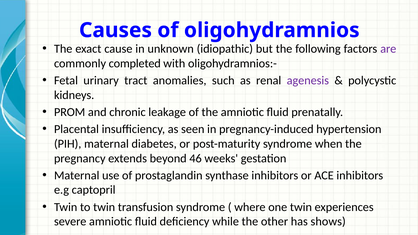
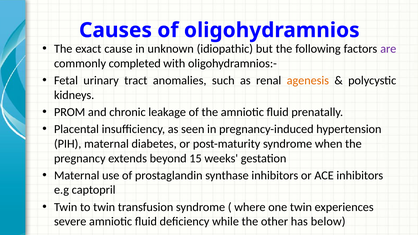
agenesis colour: purple -> orange (308, 81)
46: 46 -> 15 (196, 158)
shows: shows -> below (328, 222)
